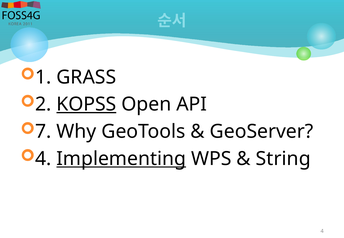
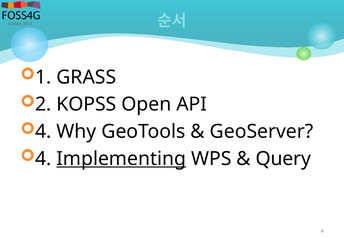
KOPSS underline: present -> none (86, 104)
7: 7 -> 4 (43, 132)
String: String -> Query (283, 159)
